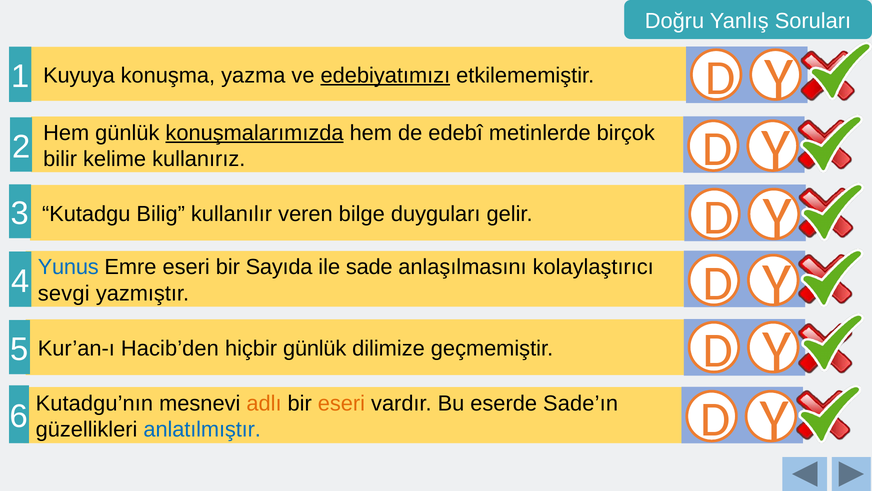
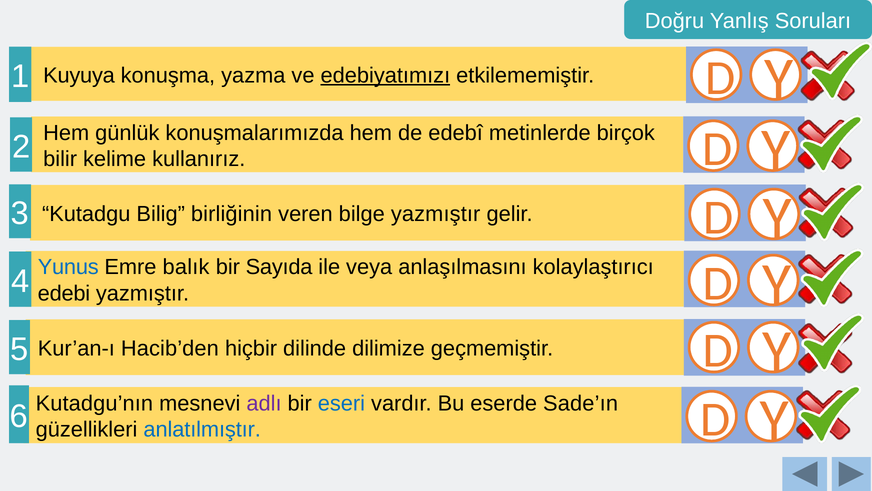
konuşmalarımızda underline: present -> none (255, 133)
kullanılır: kullanılır -> birliğinin (231, 214)
bilge duyguları: duyguları -> yazmıştır (436, 214)
Emre eseri: eseri -> balık (186, 267)
sade: sade -> veya (369, 267)
sevgi: sevgi -> edebi (64, 293)
hiçbir günlük: günlük -> dilinde (315, 348)
adlı colour: orange -> purple (264, 403)
eseri colour: orange -> blue (341, 403)
